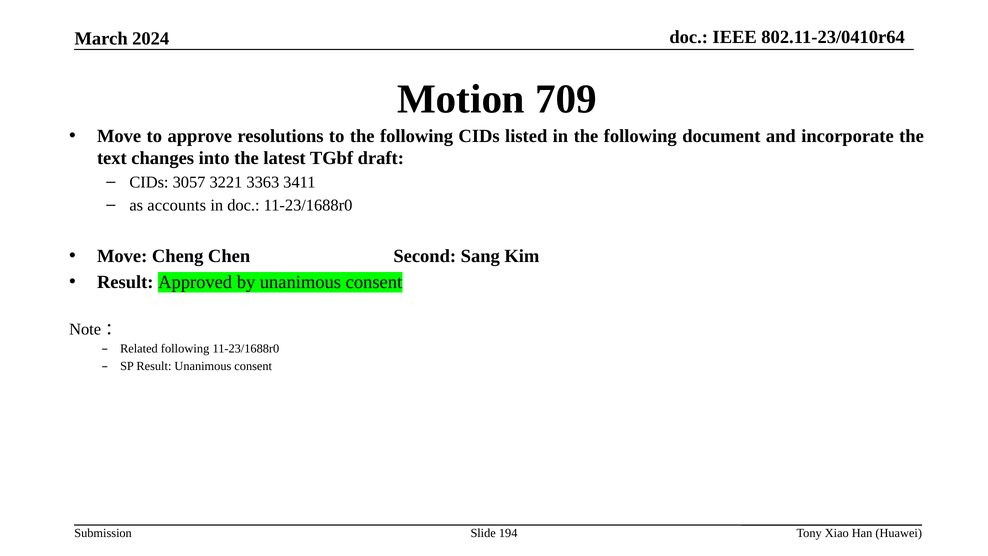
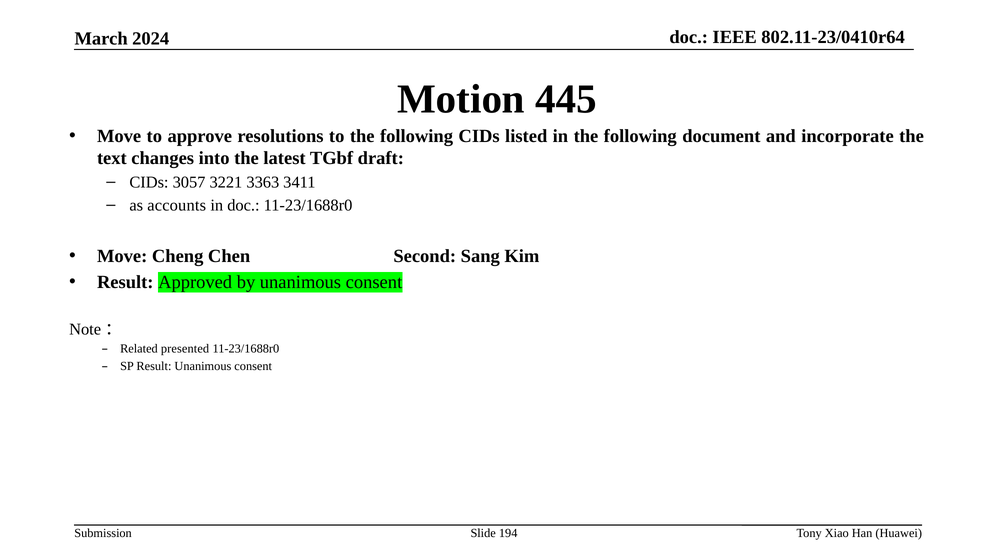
709: 709 -> 445 (566, 99)
Related following: following -> presented (185, 349)
